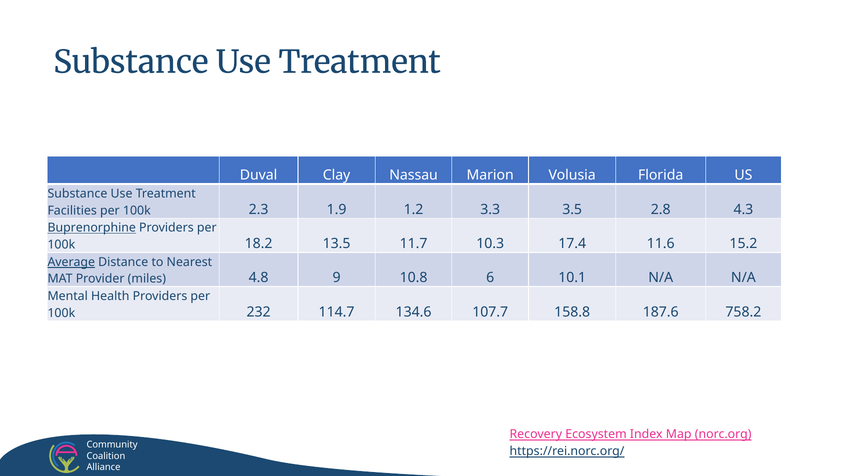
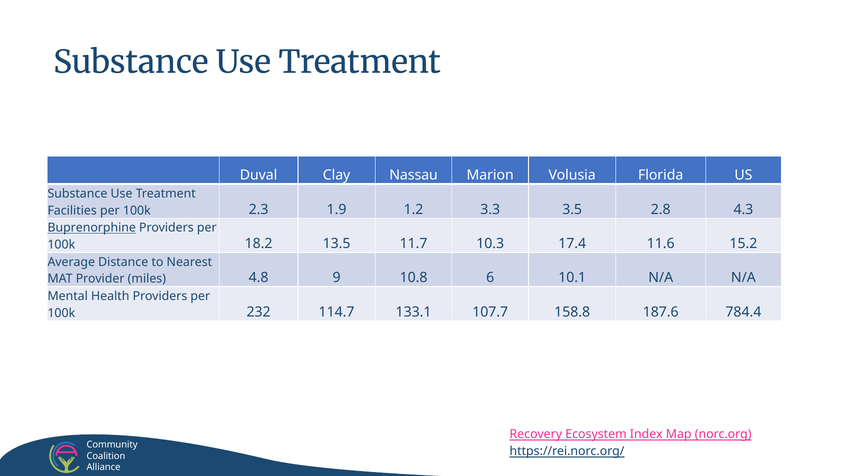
Average underline: present -> none (71, 262)
134.6: 134.6 -> 133.1 (414, 312)
758.2: 758.2 -> 784.4 (743, 312)
